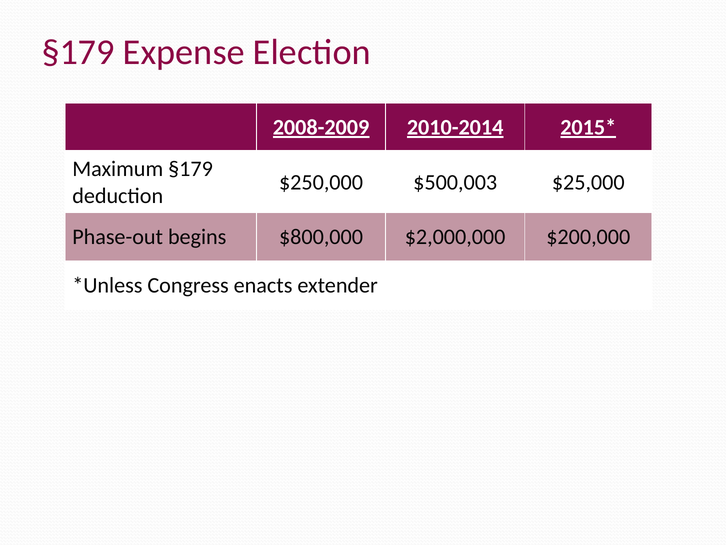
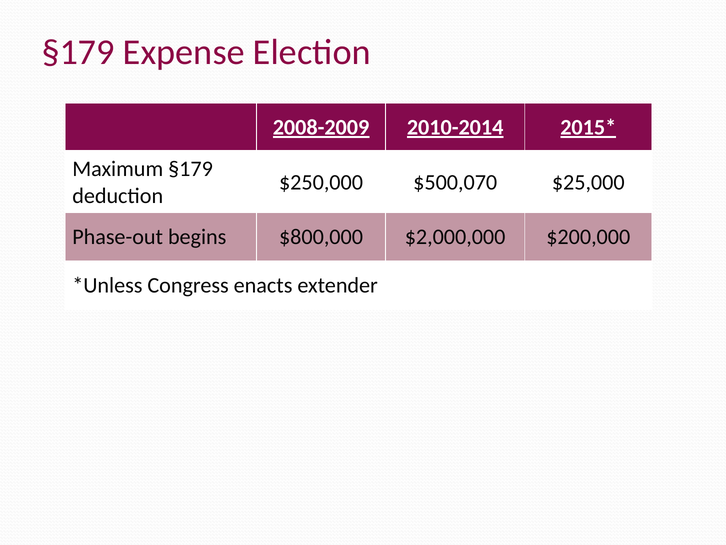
$500,003: $500,003 -> $500,070 (455, 182)
